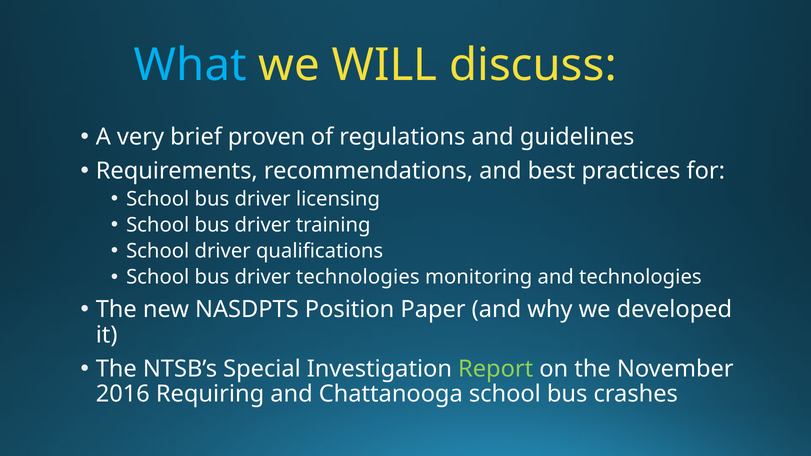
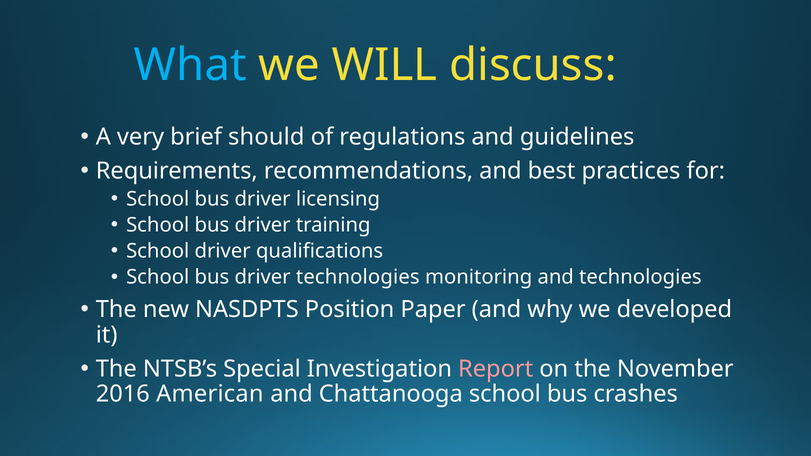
proven: proven -> should (266, 137)
Report colour: light green -> pink (496, 369)
Requiring: Requiring -> American (210, 394)
